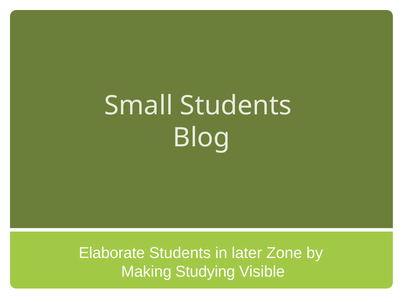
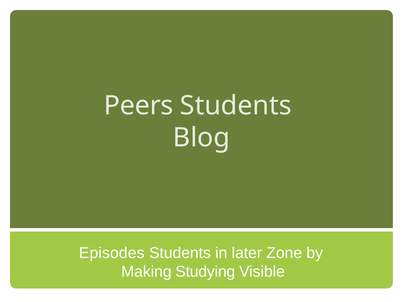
Small: Small -> Peers (139, 106)
Elaborate: Elaborate -> Episodes (112, 253)
